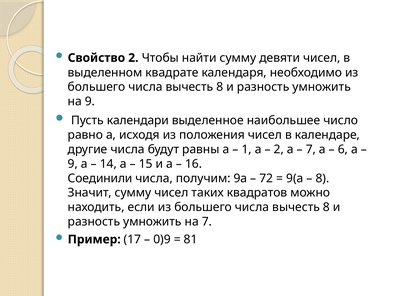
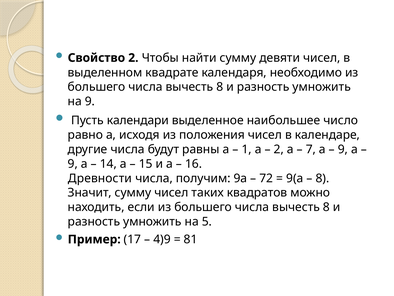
6: 6 -> 9 (343, 149)
Соединили: Соединили -> Древности (100, 178)
на 7: 7 -> 5 (207, 221)
0)9: 0)9 -> 4)9 (162, 239)
